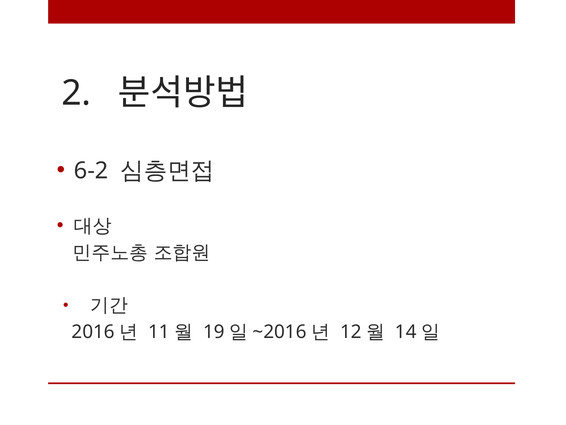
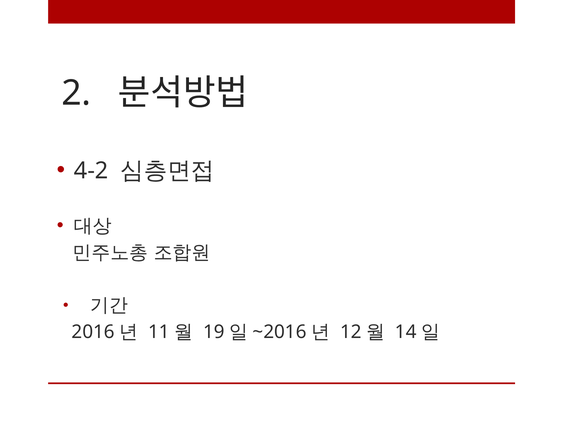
6-2: 6-2 -> 4-2 (91, 170)
